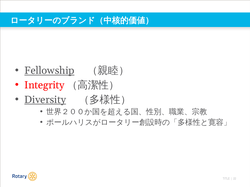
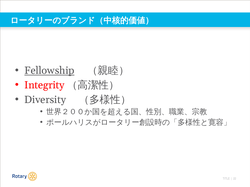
Diversity underline: present -> none (45, 100)
